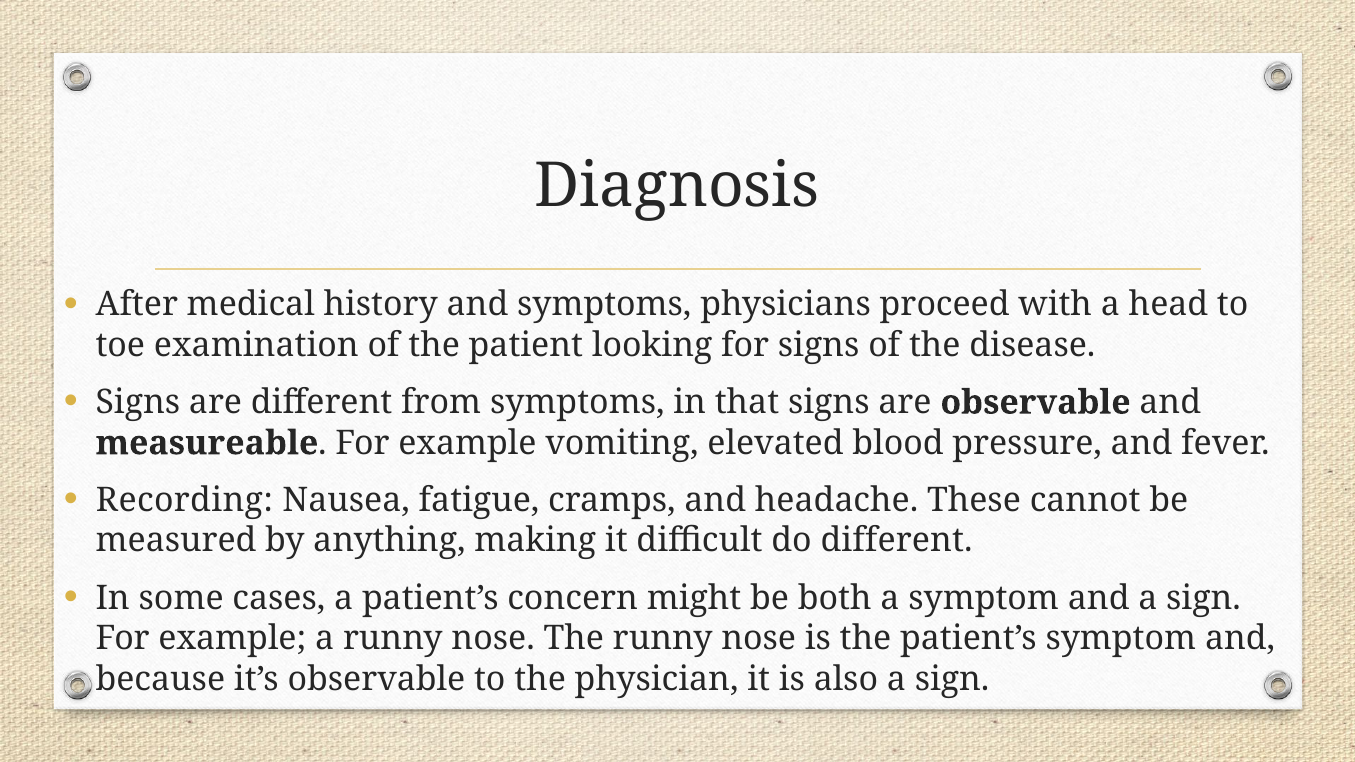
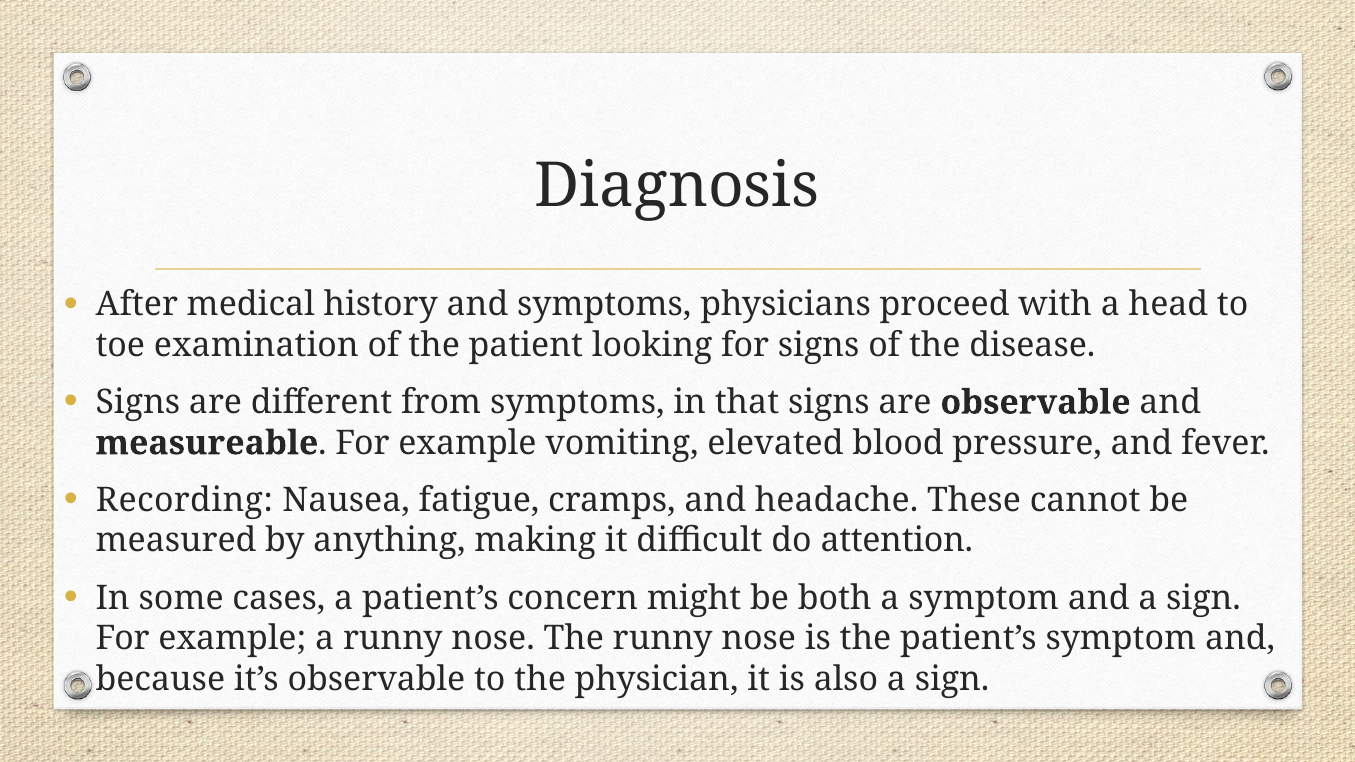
do different: different -> attention (897, 541)
